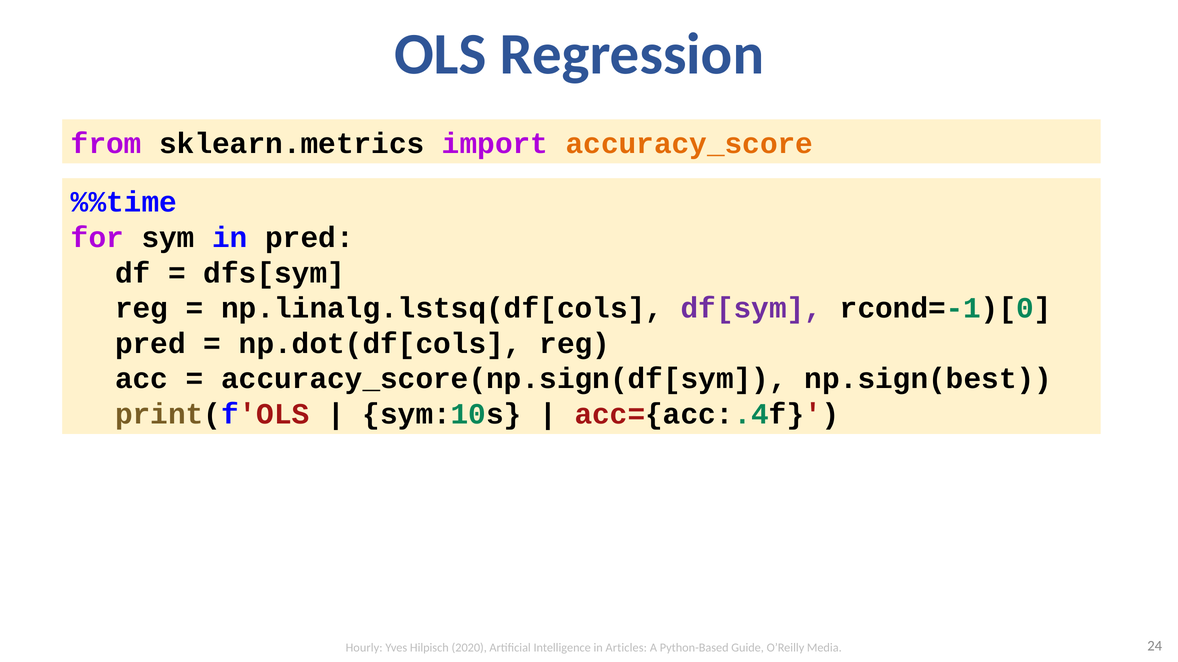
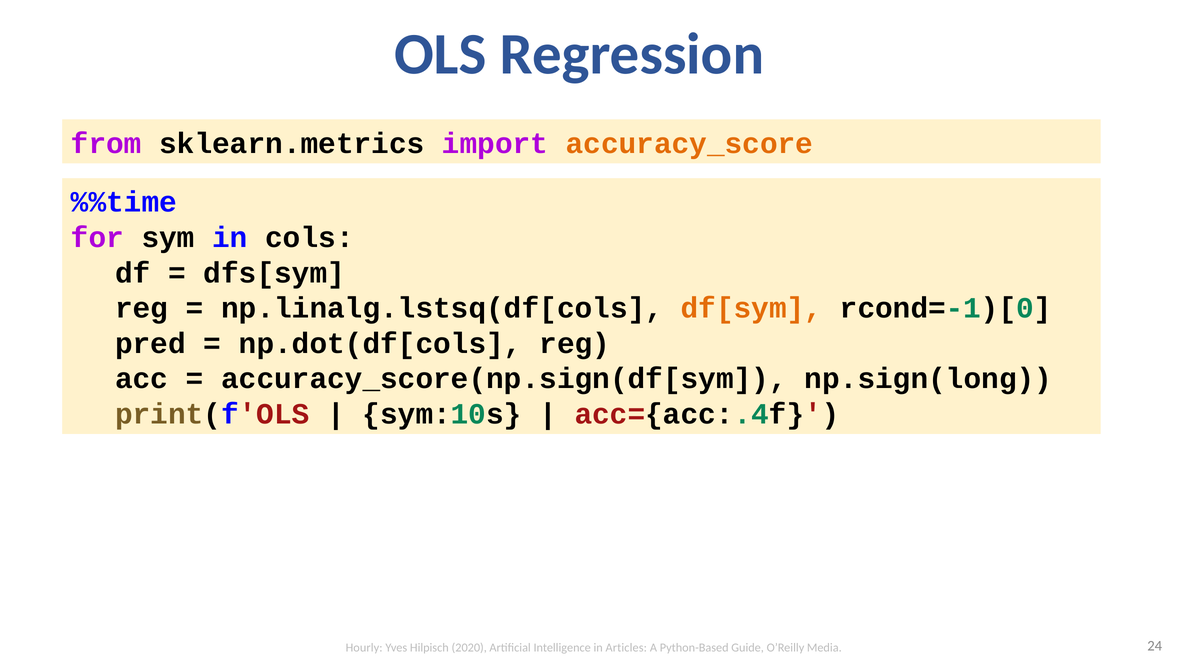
in pred: pred -> cols (309, 238)
df[sym colour: purple -> orange (751, 308)
np.sign(best: np.sign(best -> np.sign(long (928, 379)
